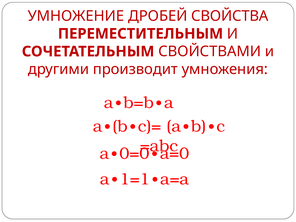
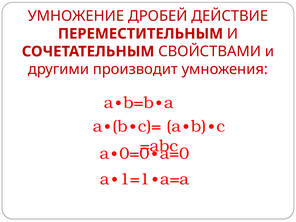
СВОЙСТВА: СВОЙСТВА -> ДЕЙСТВИЕ (230, 16)
